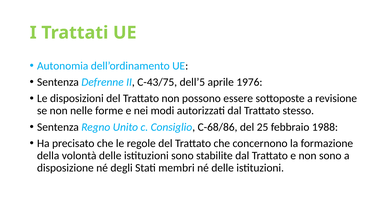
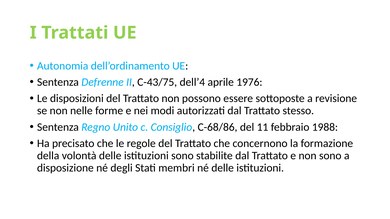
dell’5: dell’5 -> dell’4 (192, 82)
25: 25 -> 11 (263, 127)
